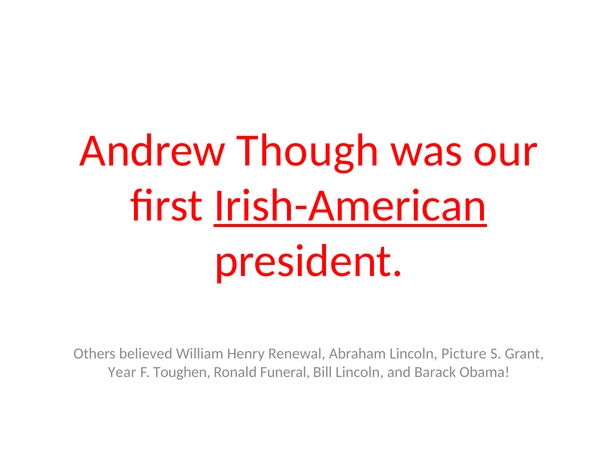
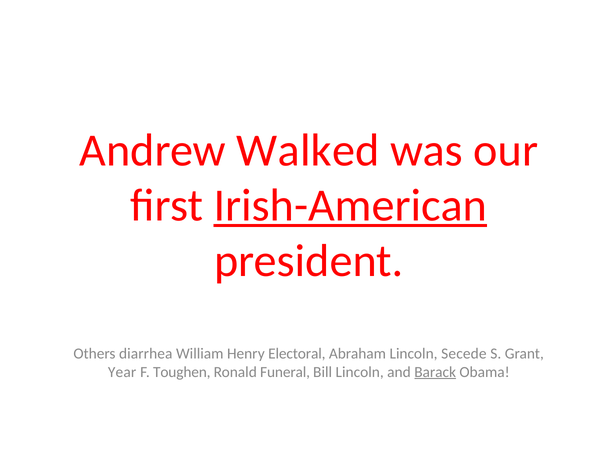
Though: Though -> Walked (308, 150)
believed: believed -> diarrhea (146, 354)
Renewal: Renewal -> Electoral (297, 354)
Picture: Picture -> Secede (464, 354)
Barack underline: none -> present (435, 372)
